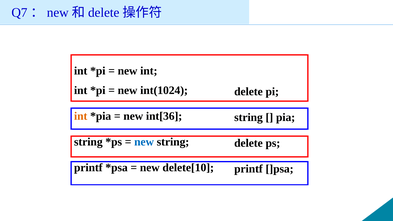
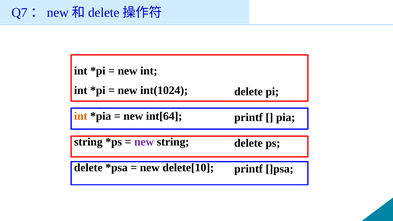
int[36: int[36 -> int[64 (164, 116)
string: string -> printf (248, 117)
new colour: blue -> purple (144, 142)
printf: printf -> delete (88, 168)
